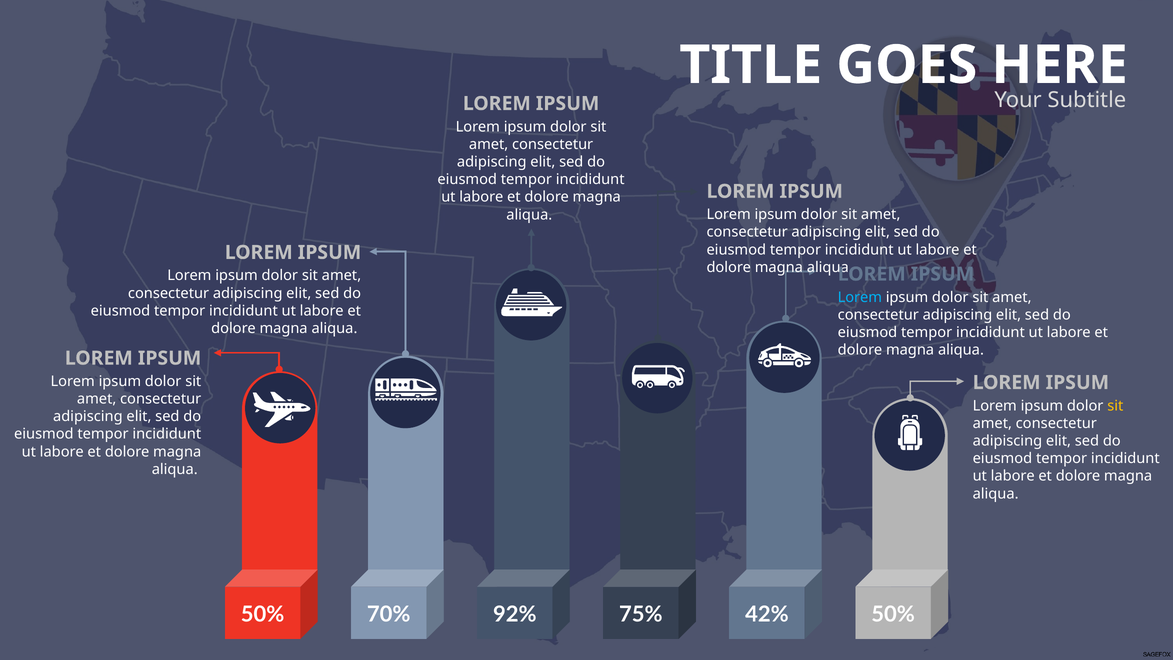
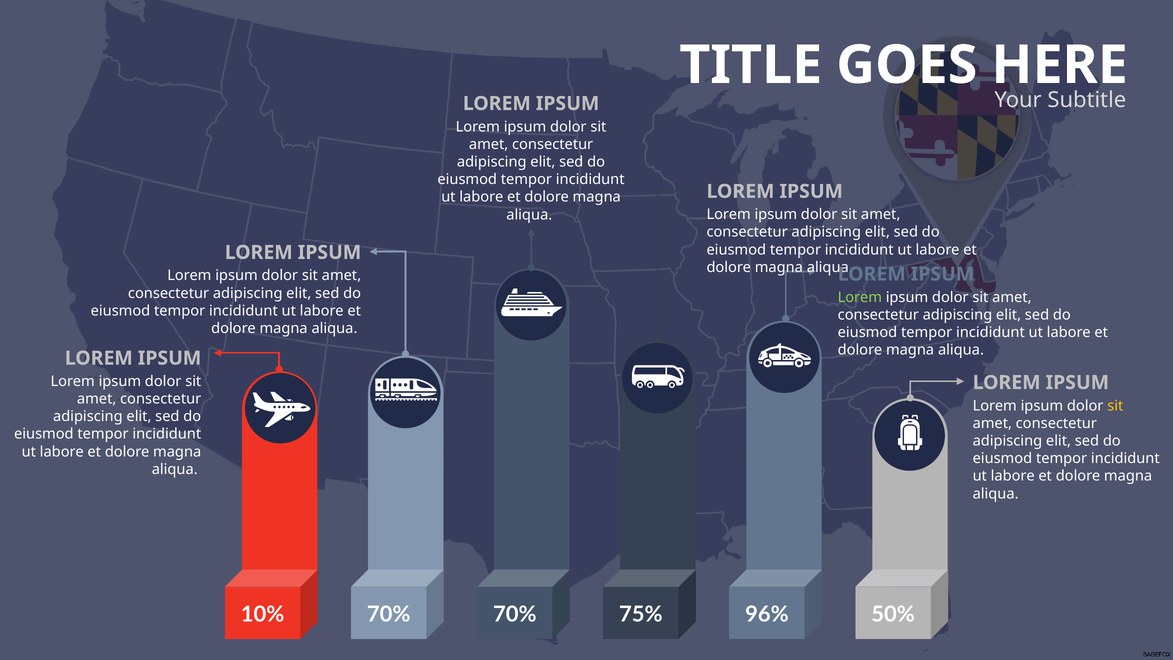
Lorem colour: light blue -> light green (860, 297)
50%: 50% -> 10% (263, 614)
70% 92%: 92% -> 70% (515, 614)
42%: 42% -> 96% (767, 614)
